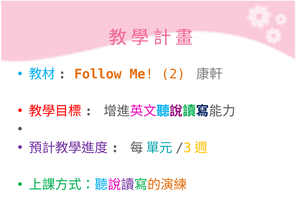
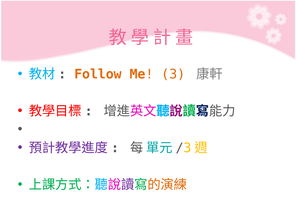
2: 2 -> 3 (173, 74)
